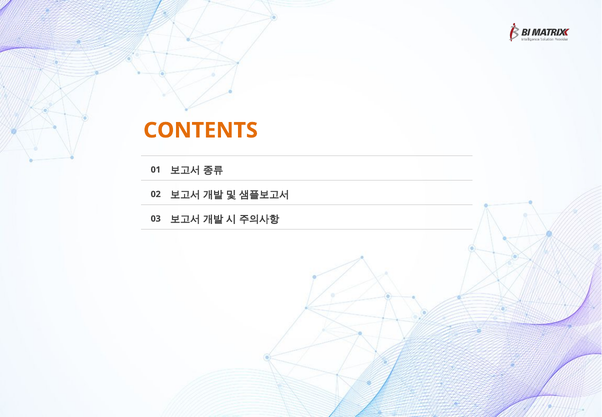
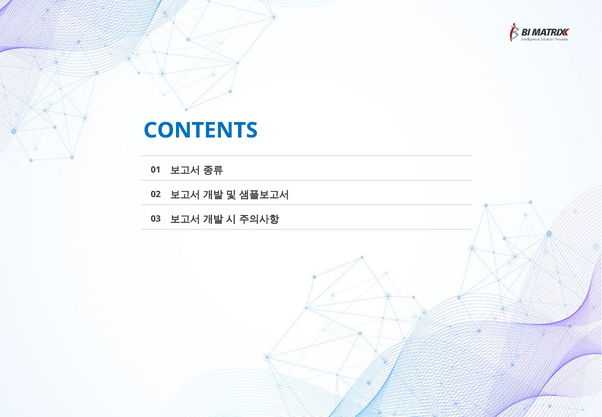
CONTENTS colour: orange -> blue (201, 130)
